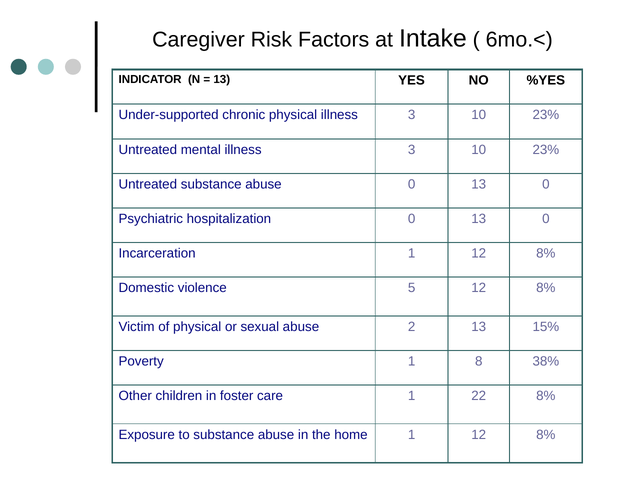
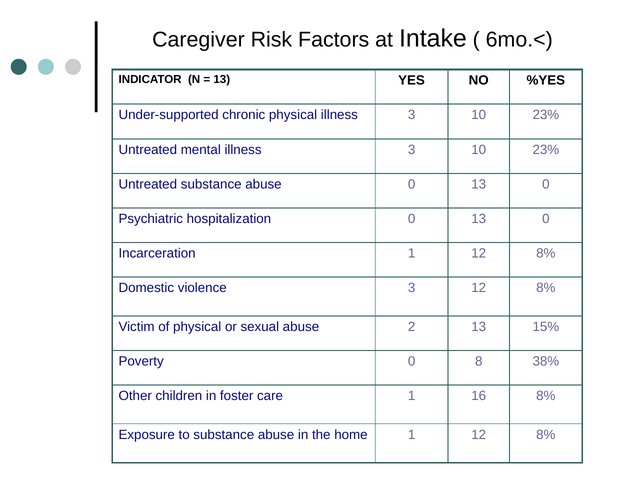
violence 5: 5 -> 3 (412, 288)
Poverty 1: 1 -> 0 (412, 361)
22: 22 -> 16 (479, 396)
